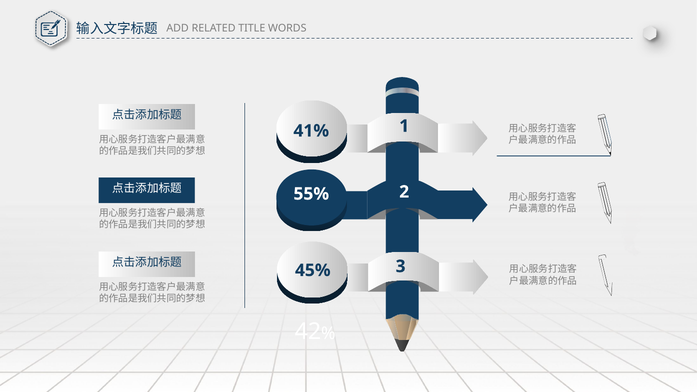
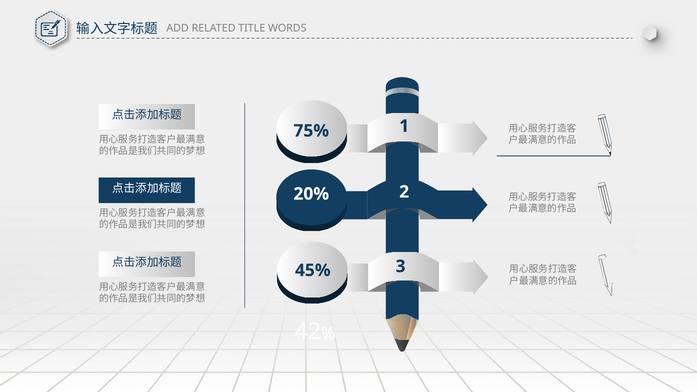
41%: 41% -> 75% (311, 131)
55%: 55% -> 20% (311, 194)
